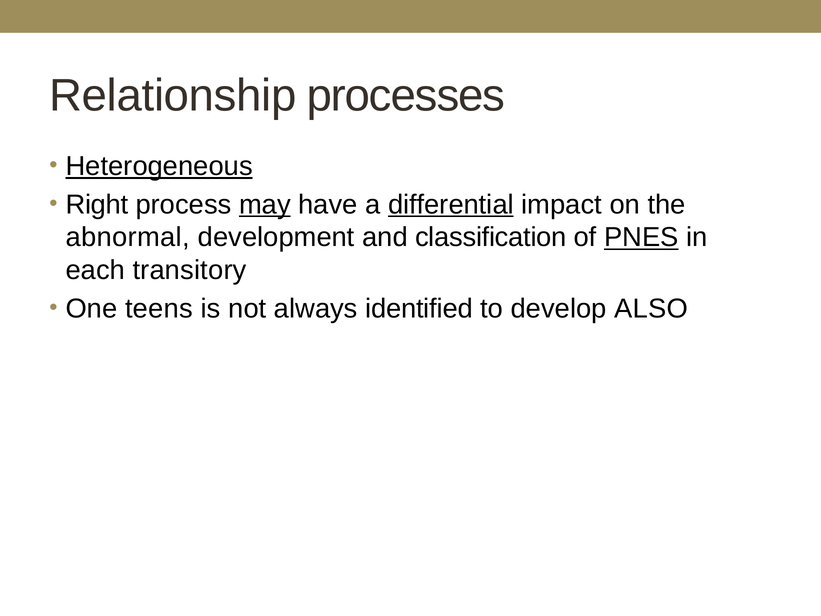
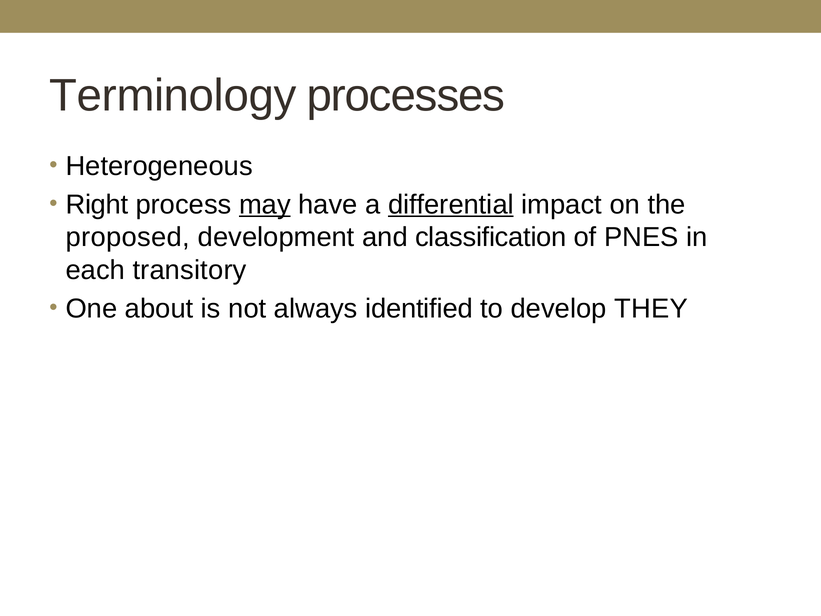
Relationship: Relationship -> Terminology (173, 96)
Heterogeneous underline: present -> none (159, 166)
abnormal: abnormal -> proposed (128, 237)
PNES underline: present -> none (641, 237)
teens: teens -> about (159, 308)
ALSO: ALSO -> THEY (651, 308)
